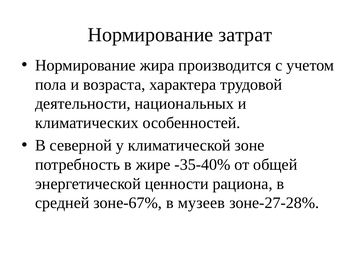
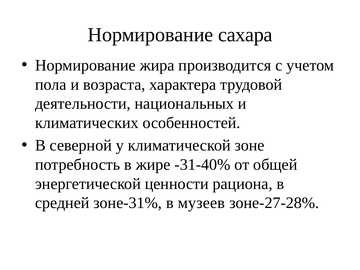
затрат: затрат -> сахара (245, 35)
-35-40%: -35-40% -> -31-40% (202, 165)
зоне-67%: зоне-67% -> зоне-31% (128, 203)
